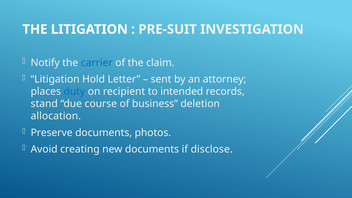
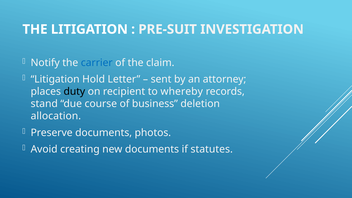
duty colour: blue -> black (74, 92)
intended: intended -> whereby (182, 92)
disclose: disclose -> statutes (212, 149)
